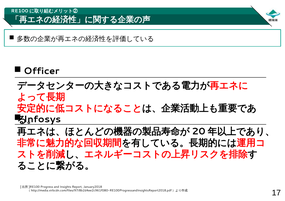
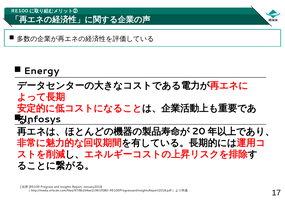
Officer: Officer -> Energy (42, 71)
